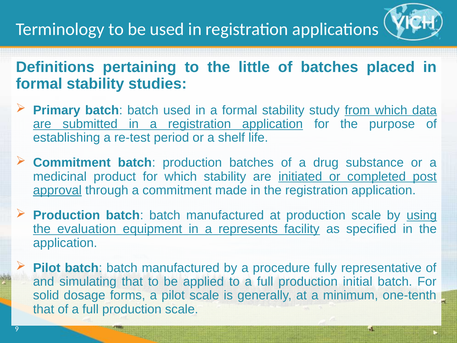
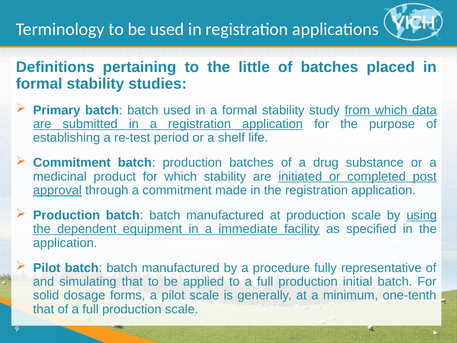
evaluation: evaluation -> dependent (87, 229)
represents: represents -> immediate (248, 229)
